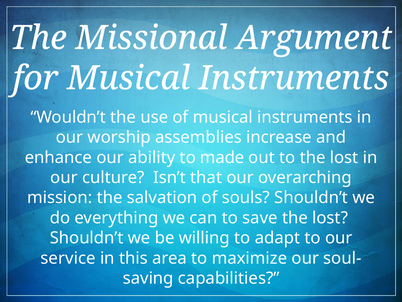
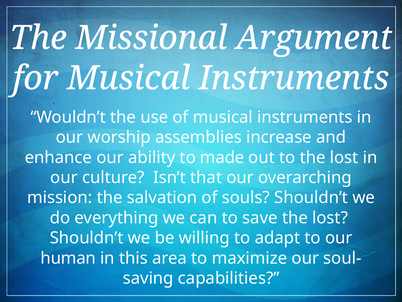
service: service -> human (68, 258)
